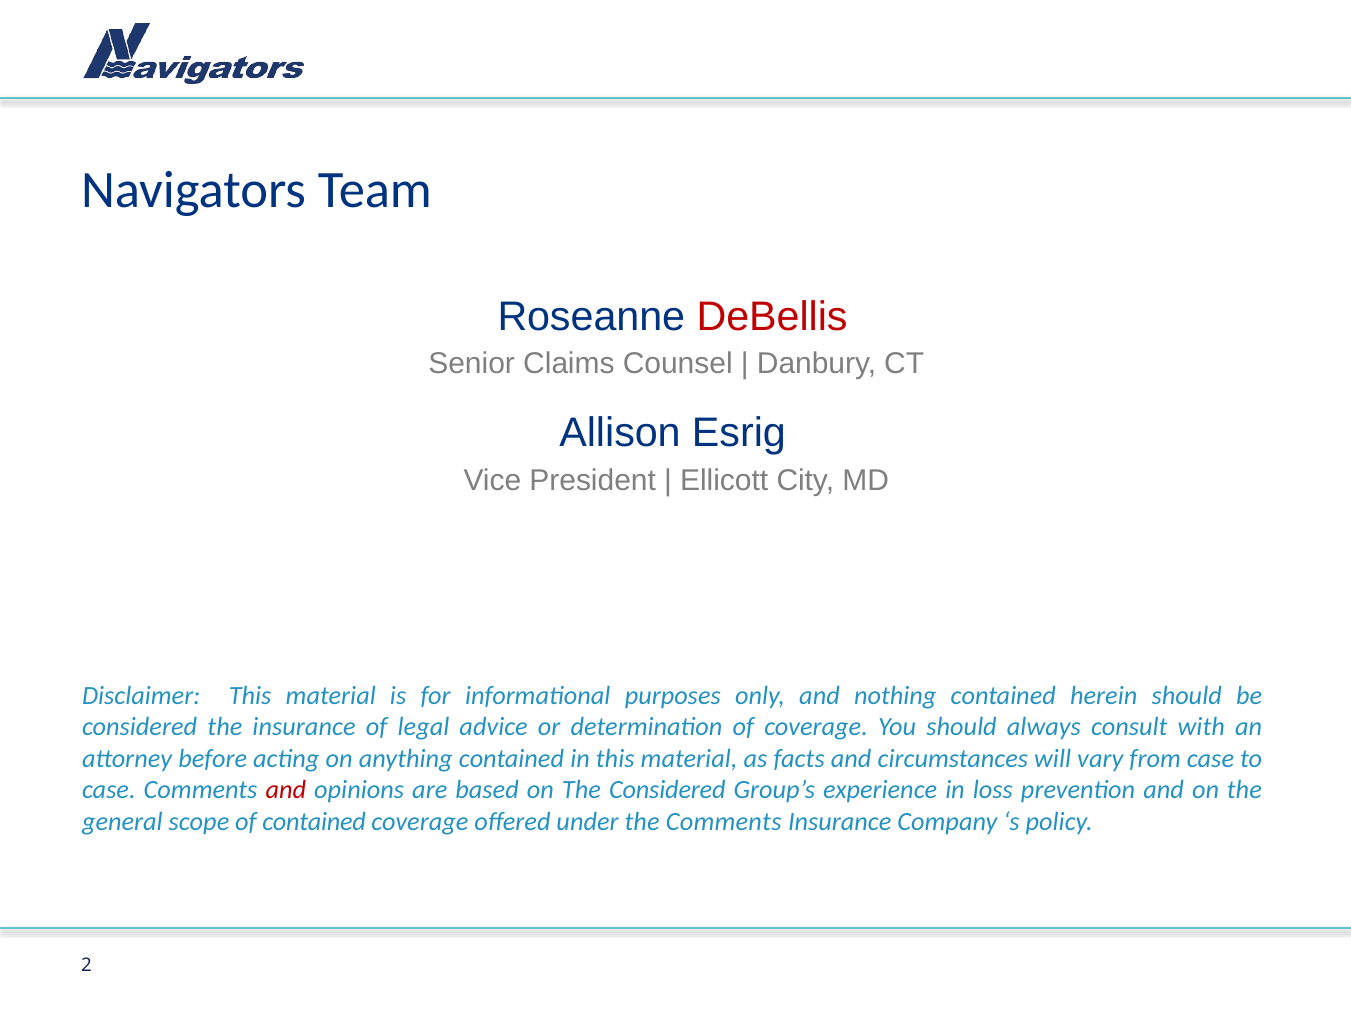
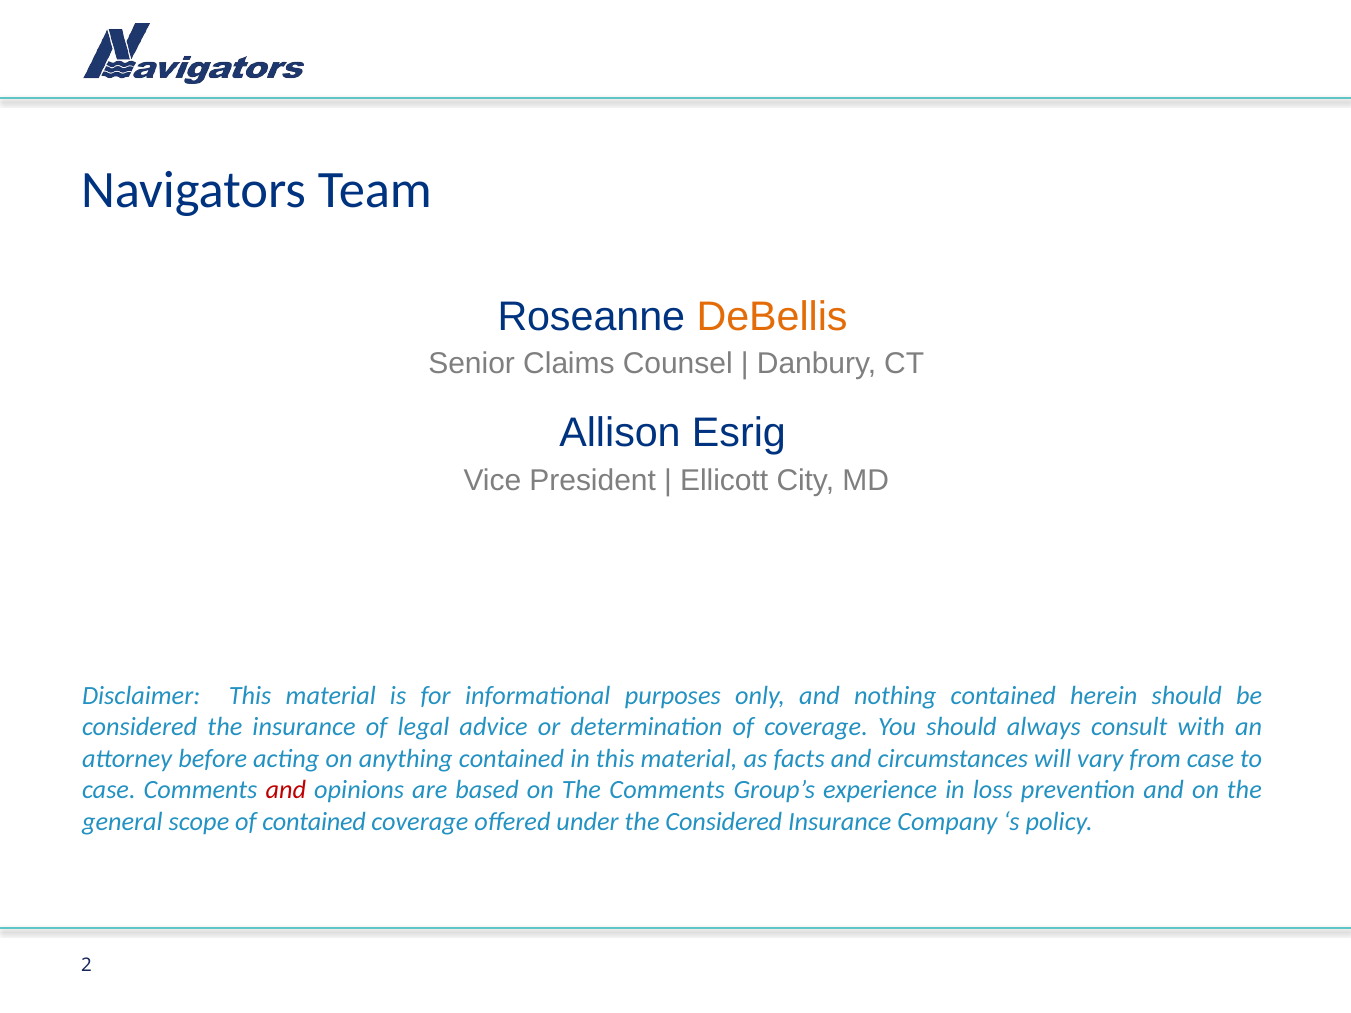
DeBellis colour: red -> orange (772, 317)
The Considered: Considered -> Comments (667, 790)
the Comments: Comments -> Considered (724, 822)
